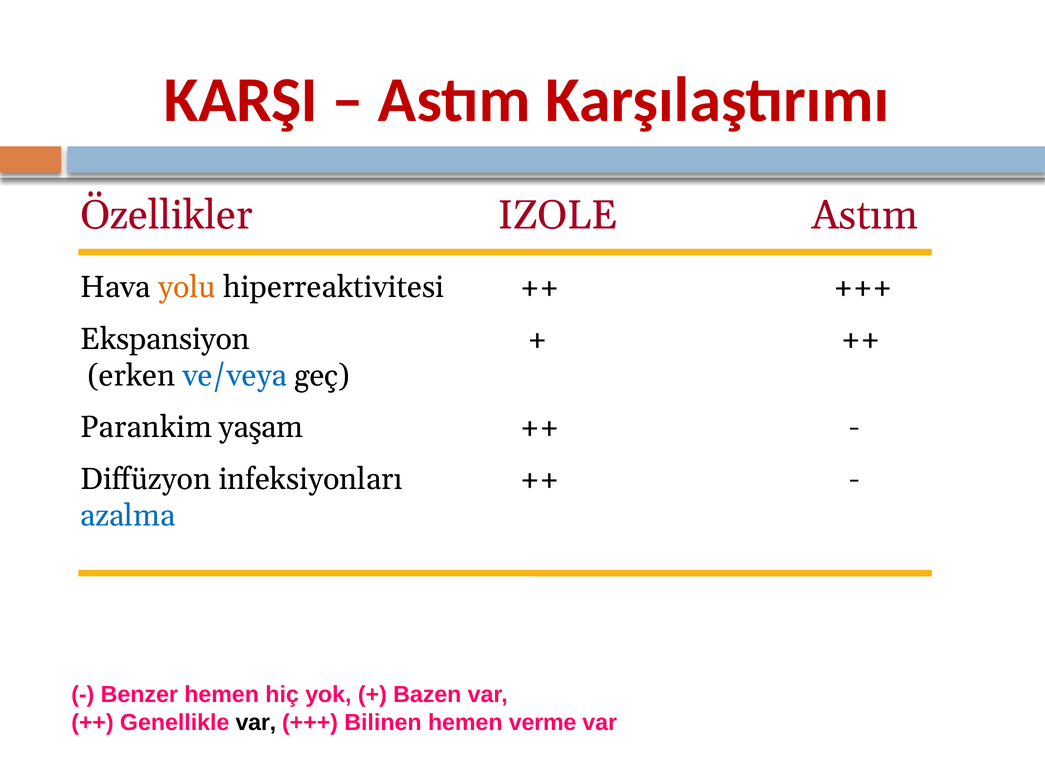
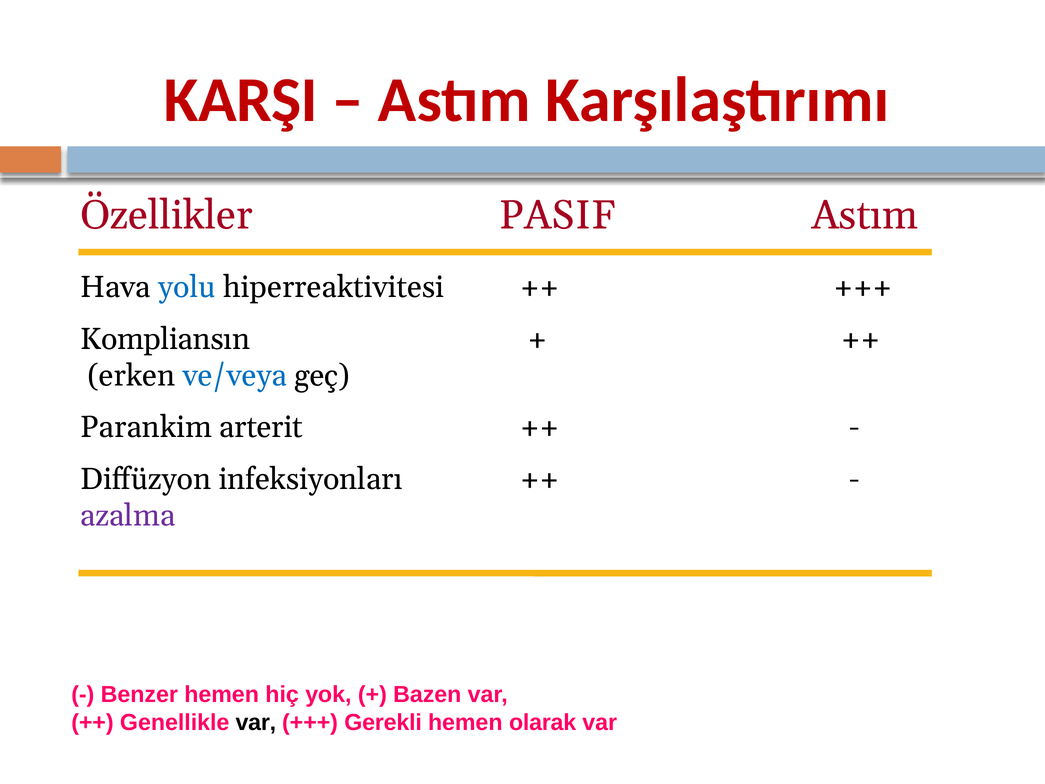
IZOLE: IZOLE -> PASIF (557, 215)
yolu colour: orange -> blue (187, 287)
Ekspansiyon: Ekspansiyon -> Kompliansın (165, 339)
yaşam: yaşam -> arterit (261, 427)
azalma colour: blue -> purple (128, 516)
Bilinen: Bilinen -> Gerekli (383, 722)
verme: verme -> olarak (543, 722)
